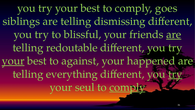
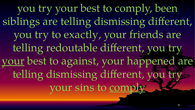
goes: goes -> been (166, 8)
blissful: blissful -> exactly (82, 34)
are underline: present -> none (174, 34)
everything: everything -> dismissing (72, 74)
try underline: present -> none (175, 74)
seul: seul -> sins (85, 87)
